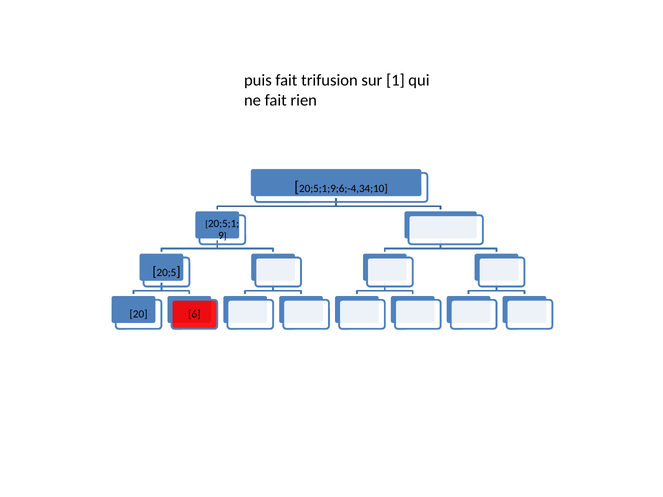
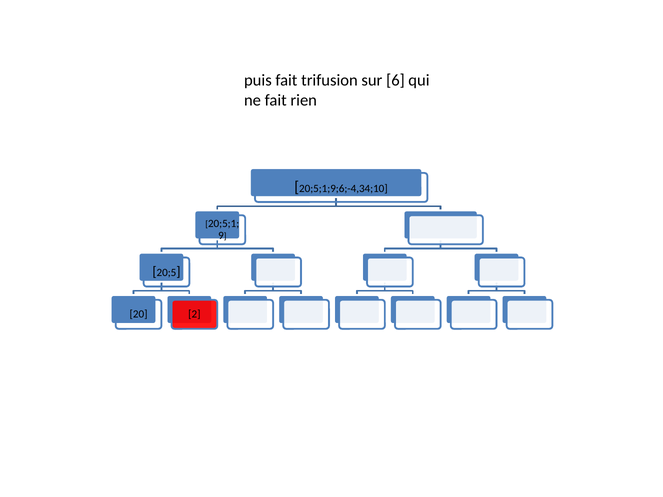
1: 1 -> 6 (395, 80)
6: 6 -> 2 (194, 314)
